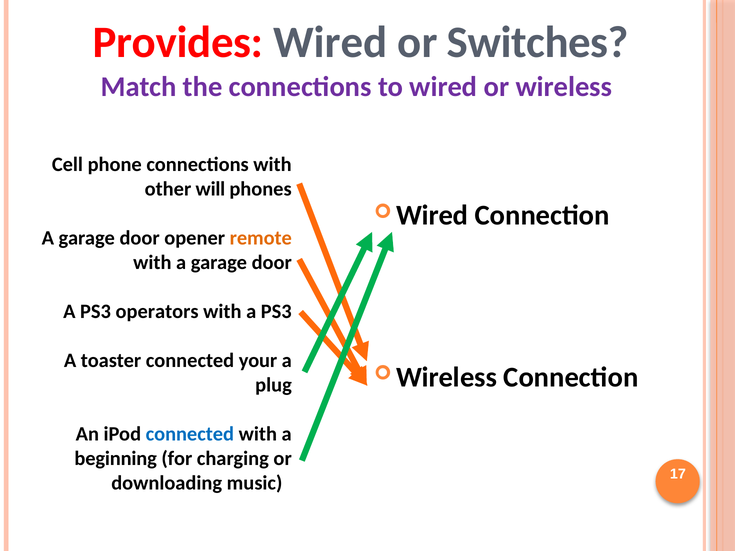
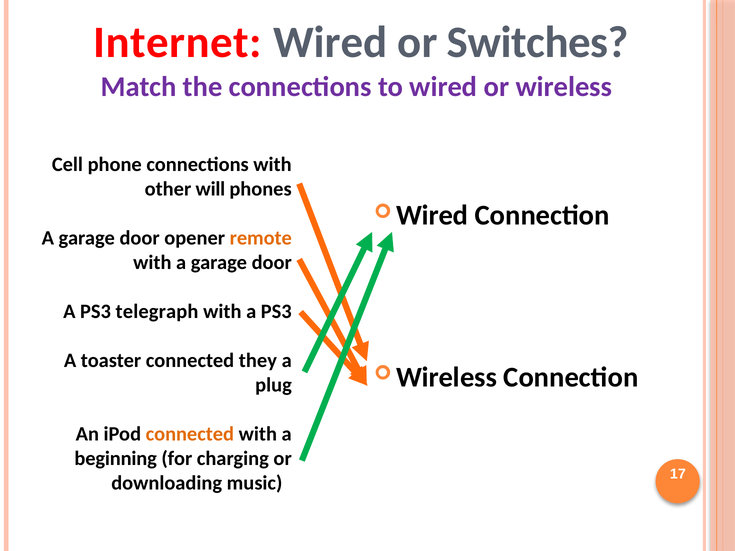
Provides: Provides -> Internet (178, 42)
operators: operators -> telegraph (157, 311)
your: your -> they (258, 360)
connected colour: blue -> orange (190, 434)
